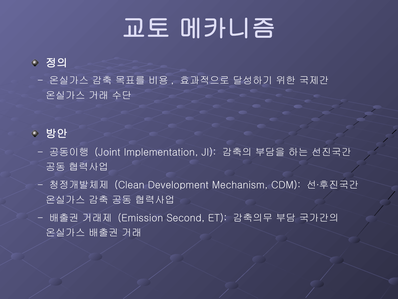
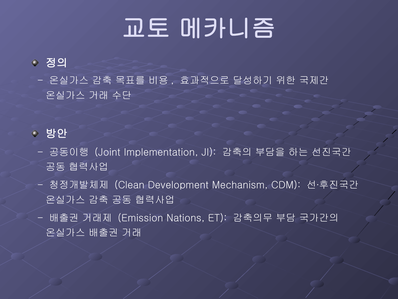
Second: Second -> Nations (186, 218)
